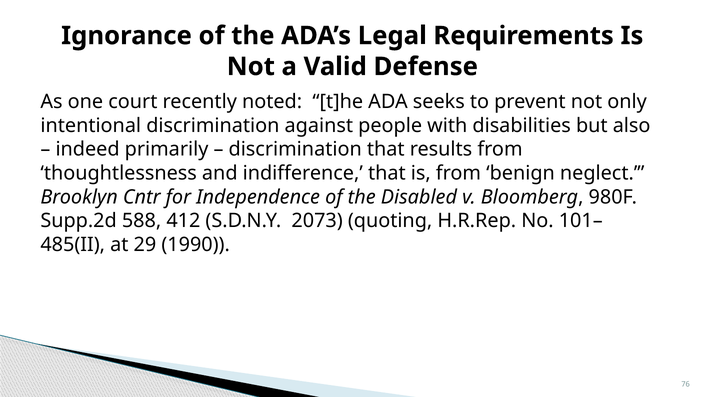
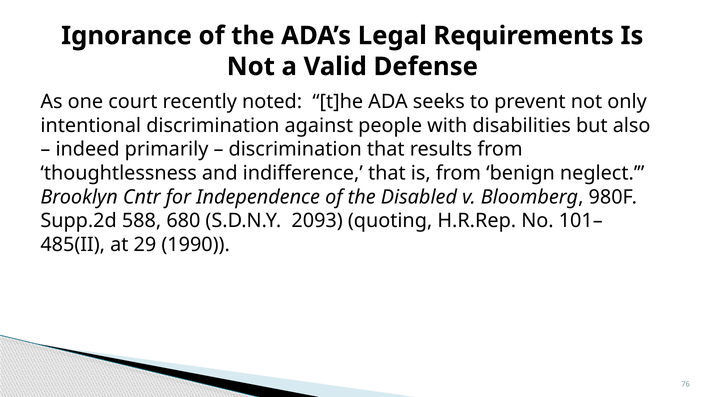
412: 412 -> 680 (183, 221)
2073: 2073 -> 2093 (317, 221)
